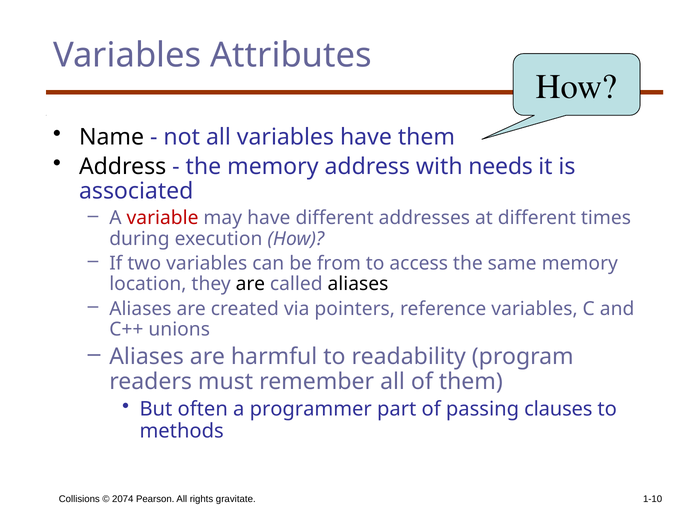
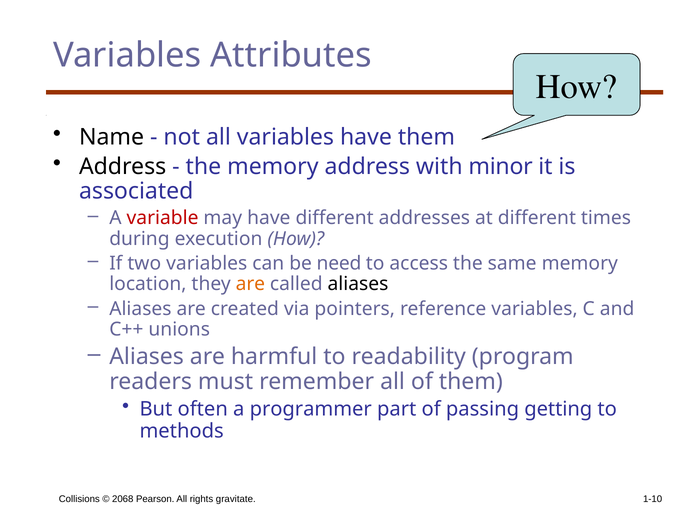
needs: needs -> minor (501, 166)
from: from -> need (339, 263)
are colour: black -> orange (250, 284)
clauses: clauses -> getting (558, 409)
2074: 2074 -> 2068 (123, 499)
